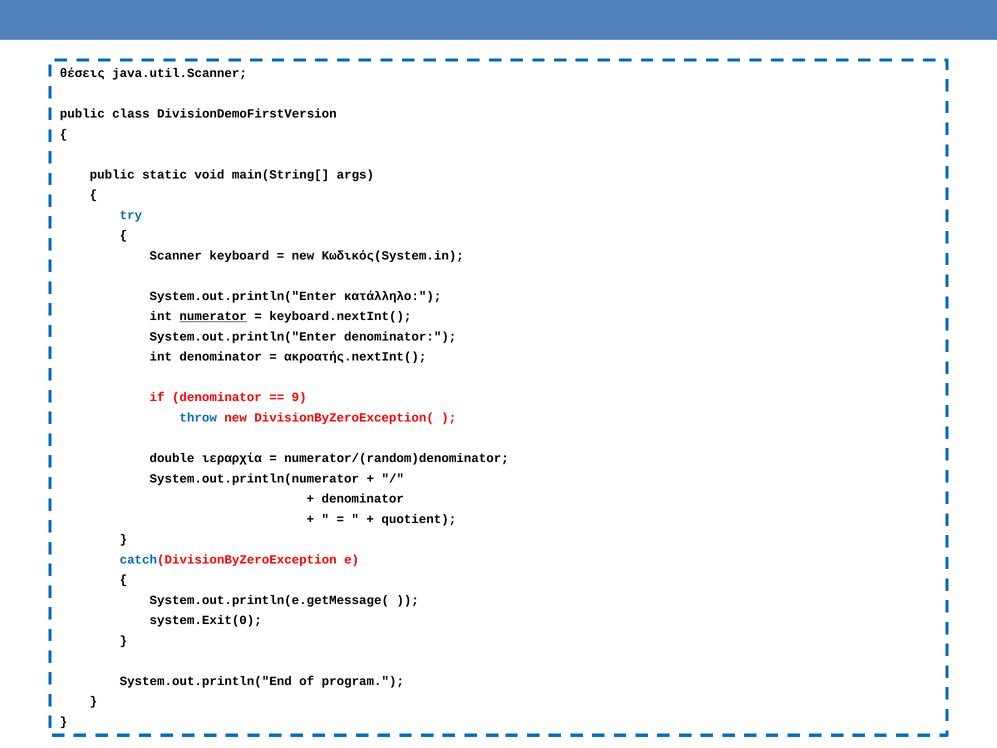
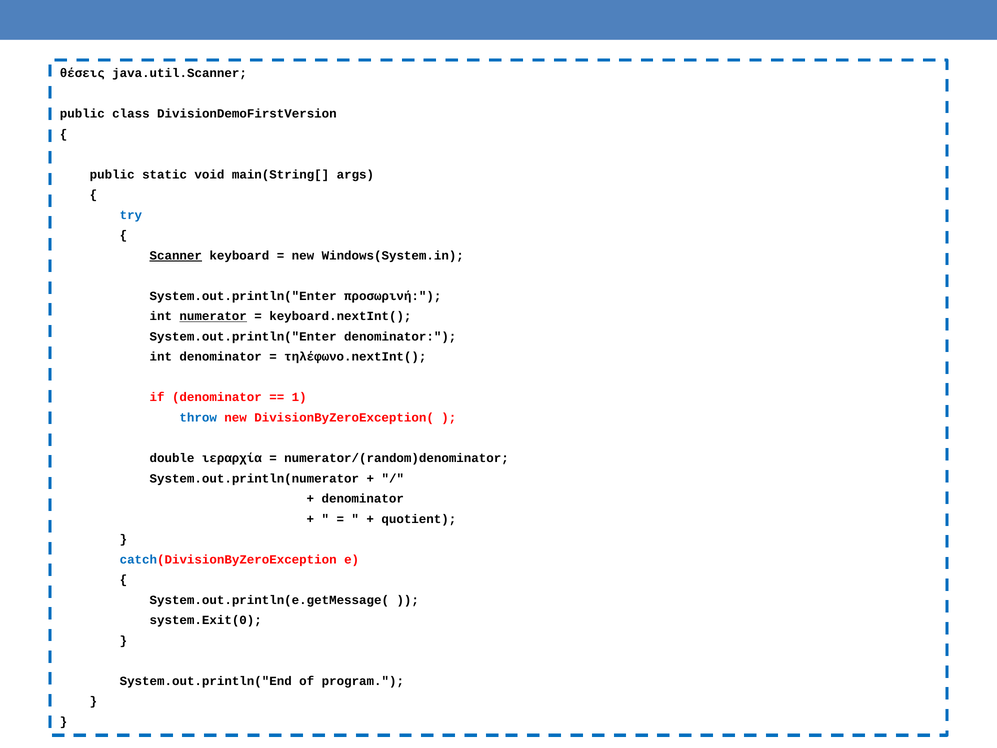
Scanner underline: none -> present (176, 255)
Κωδικός(System.in: Κωδικός(System.in -> Windows(System.in (393, 255)
κατάλληλο: κατάλληλο -> προσωρινή (393, 296)
ακροατής.nextInt(: ακροατής.nextInt( -> τηλέφωνο.nextInt( (355, 357)
9: 9 -> 1 (299, 397)
